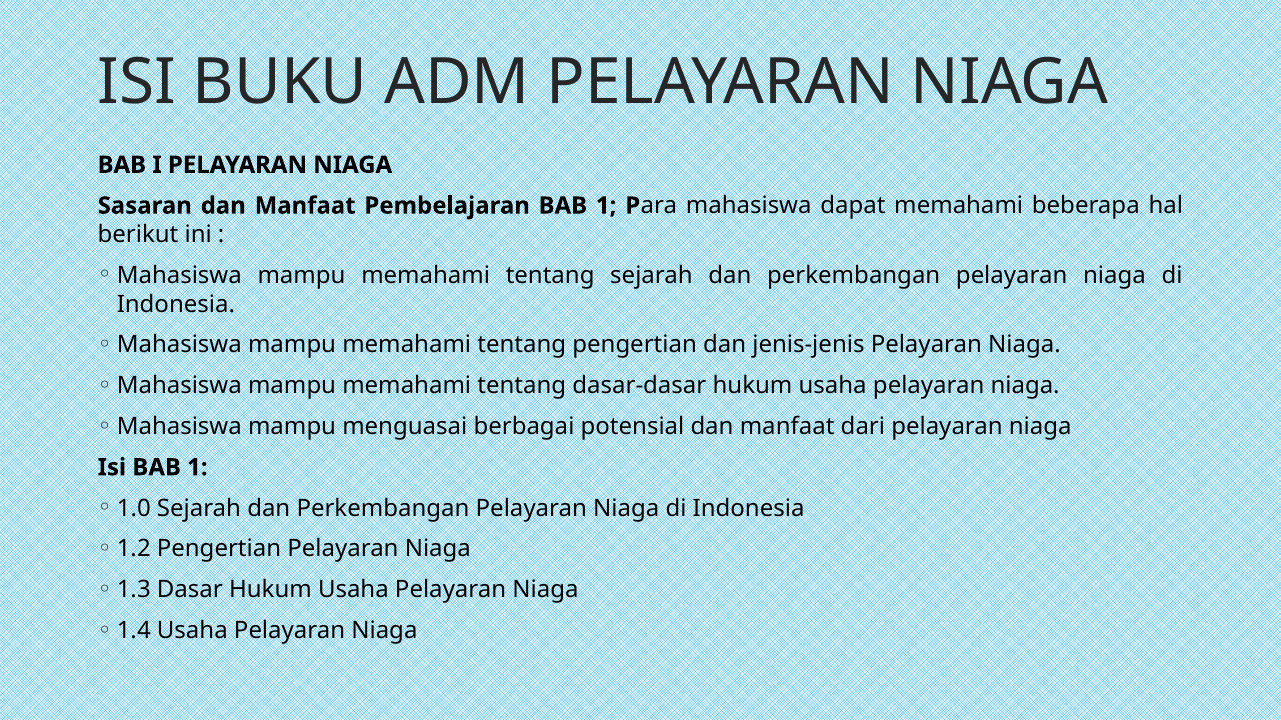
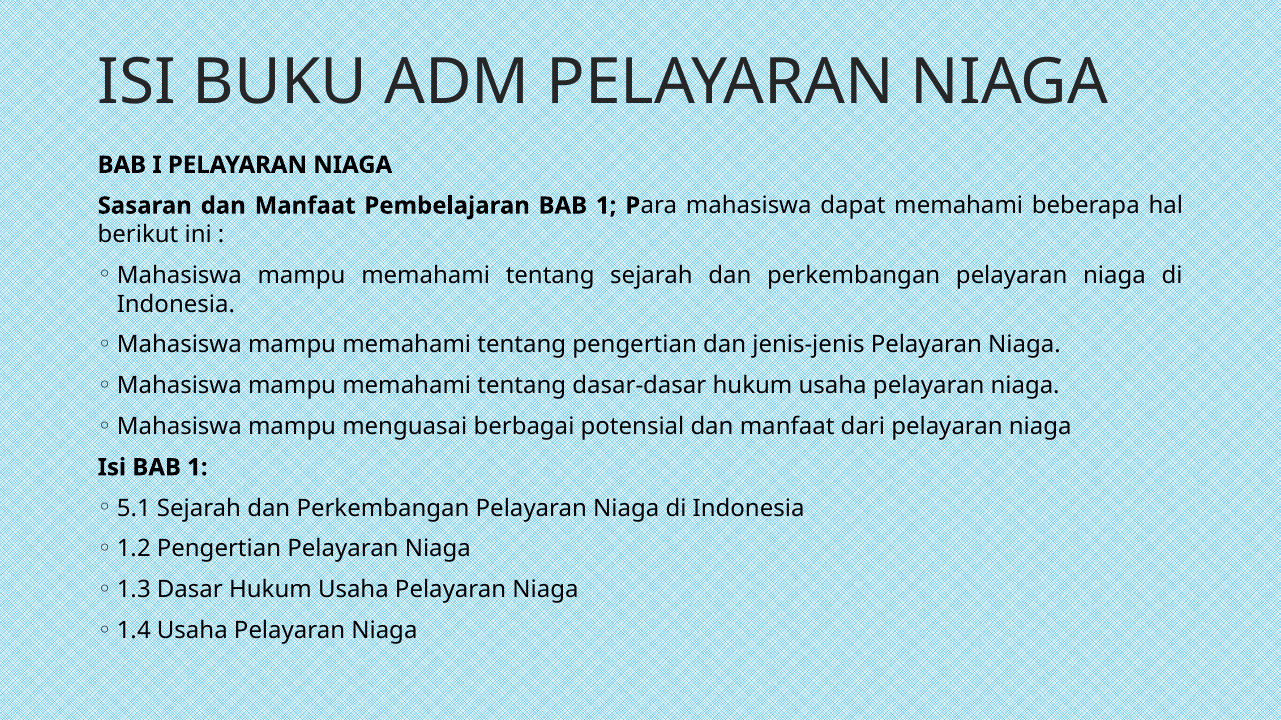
1.0: 1.0 -> 5.1 (134, 509)
